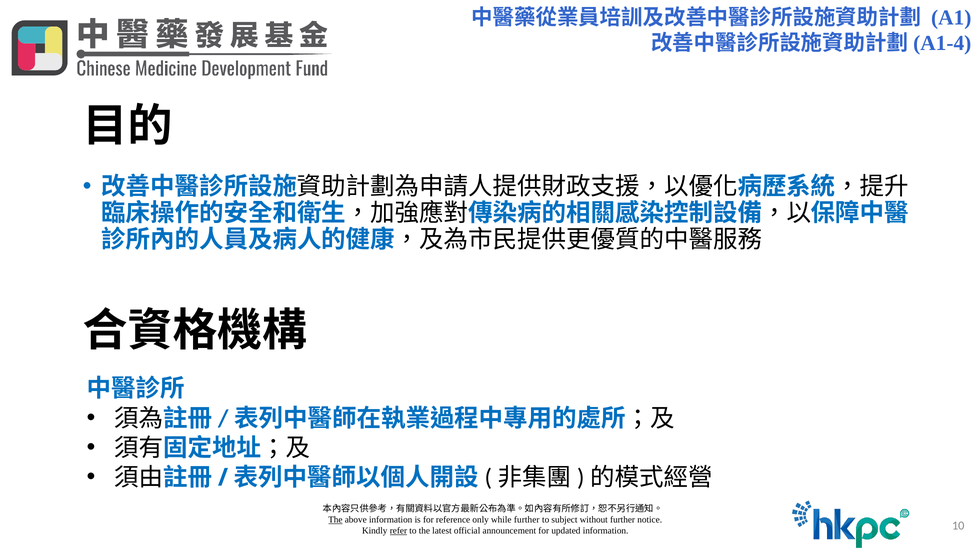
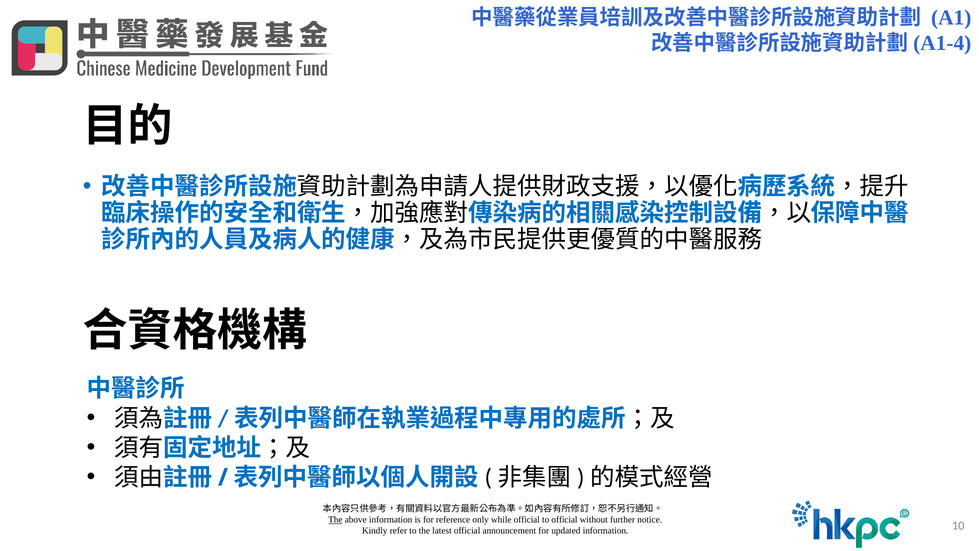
while further: further -> official (527, 520)
to subject: subject -> official (565, 520)
refer underline: present -> none (398, 531)
